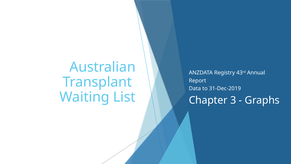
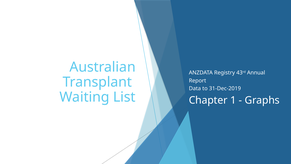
3: 3 -> 1 (233, 100)
